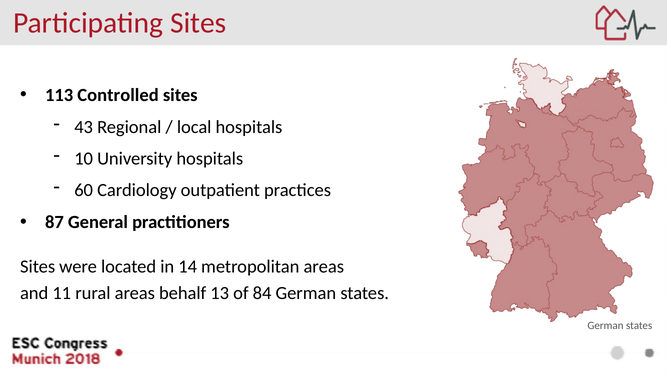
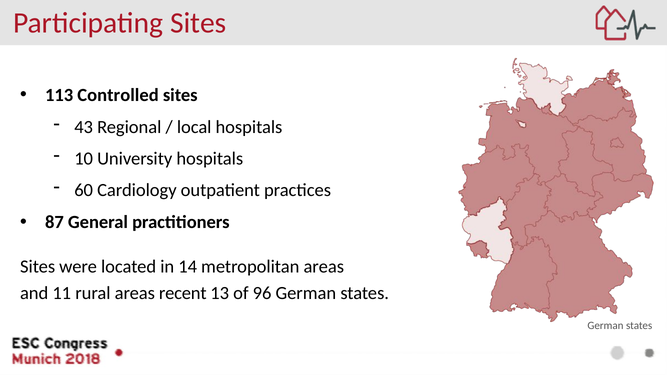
behalf: behalf -> recent (183, 293)
84: 84 -> 96 (262, 293)
